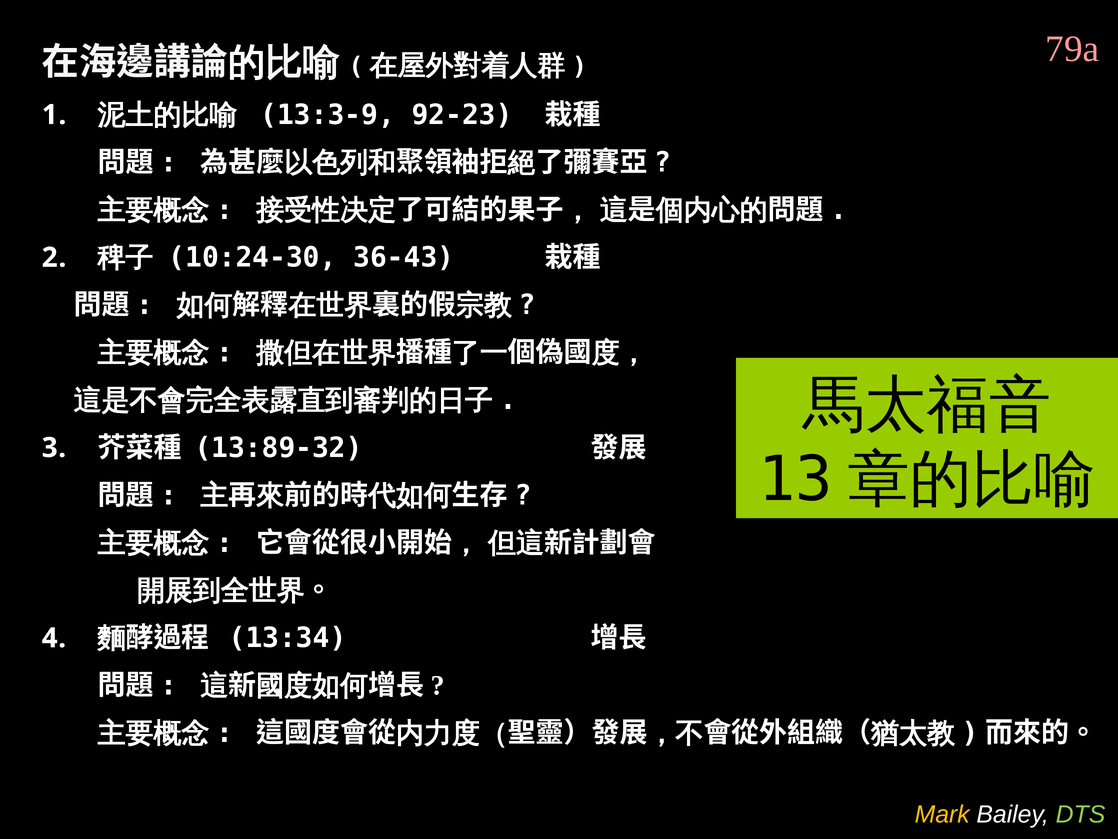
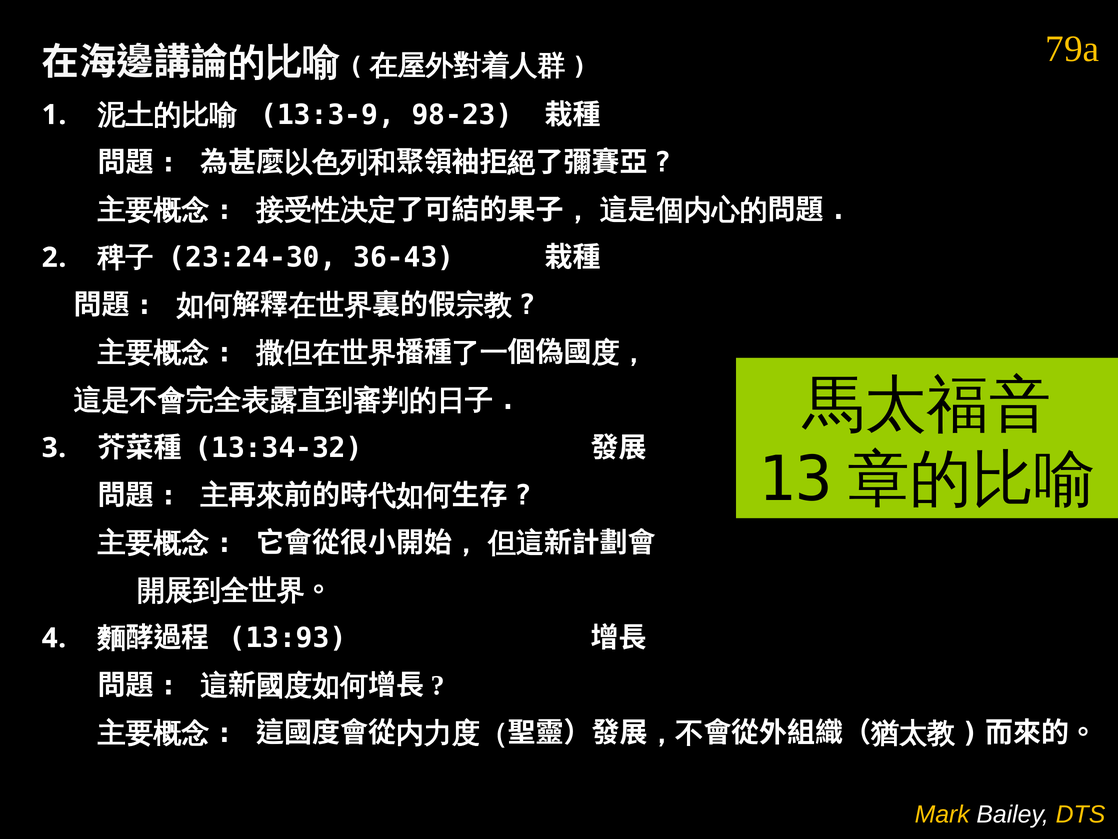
79a colour: pink -> yellow (1072, 49)
92-23: 92-23 -> 98-23 (462, 115)
10:24-30: 10:24-30 -> 23:24-30 (252, 257)
13:89-32: 13:89-32 -> 13:34-32 (279, 448)
13:34: 13:34 -> 13:93 (288, 638)
DTS colour: light green -> yellow (1080, 814)
